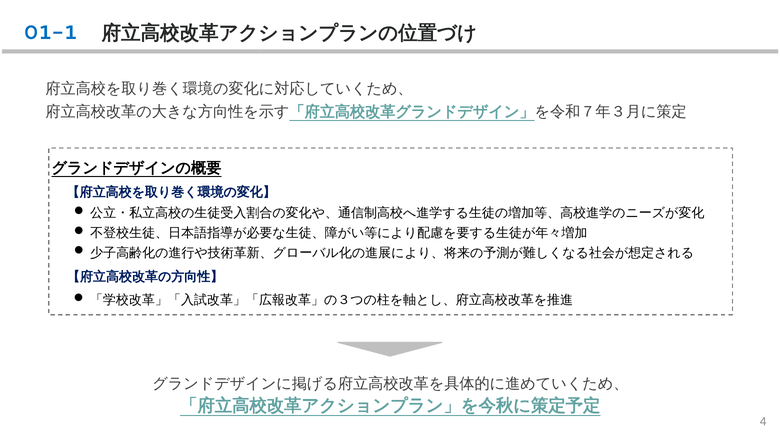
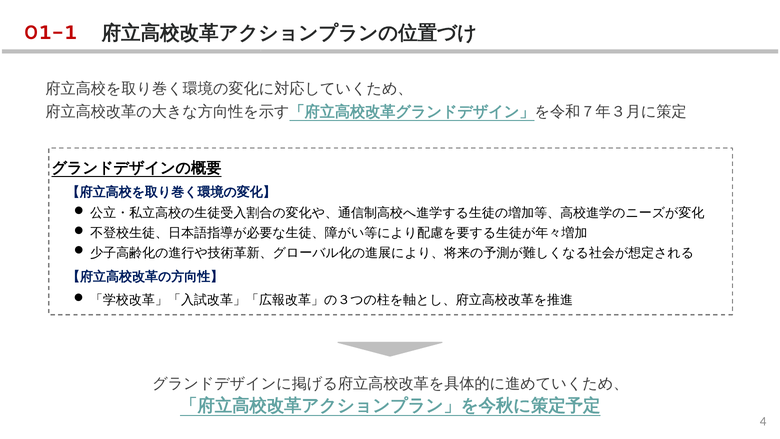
01-1 colour: blue -> red (51, 33)
